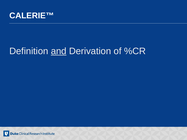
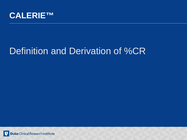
and underline: present -> none (59, 51)
